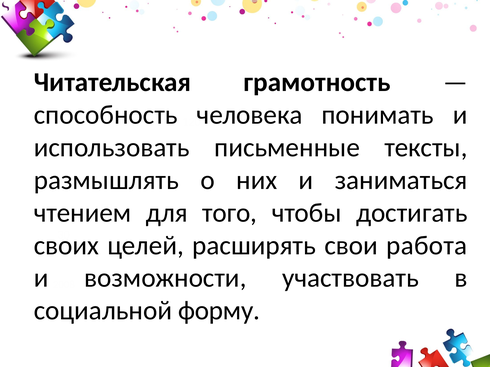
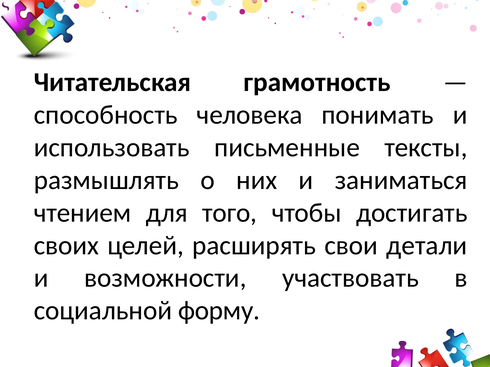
работа: работа -> детали (427, 246)
